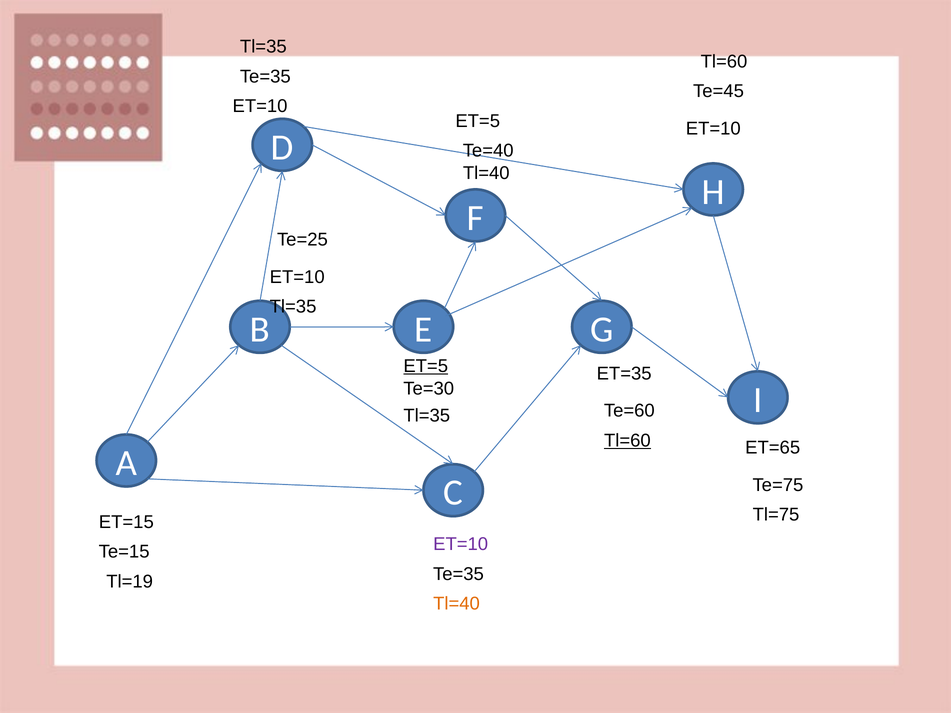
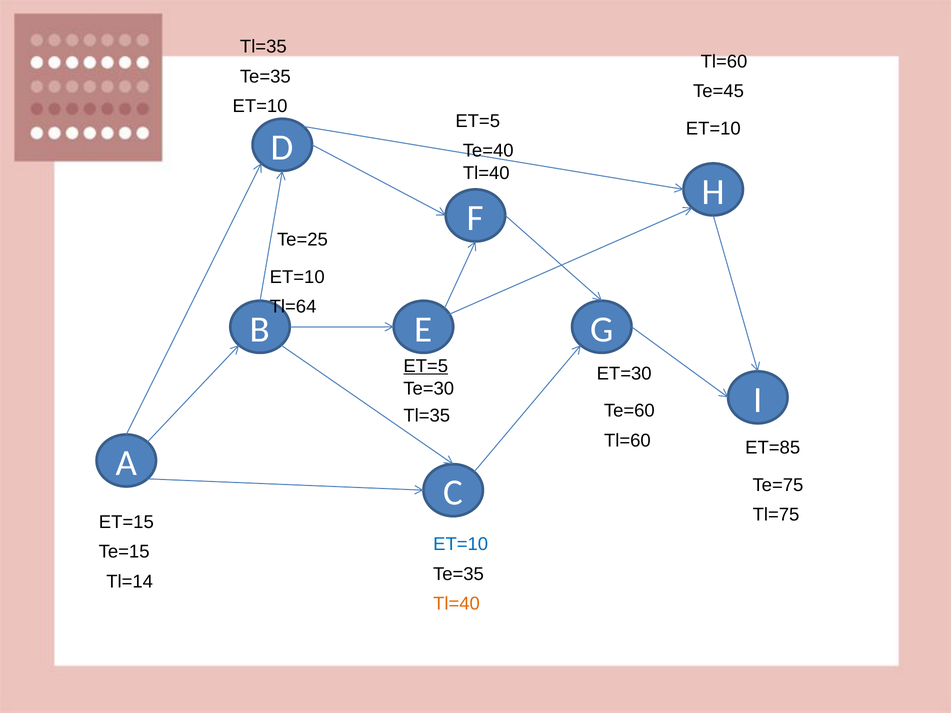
Tl=35: Tl=35 -> Tl=64 (293, 307)
ET=35: ET=35 -> ET=30 (624, 374)
Tl=60 underline: present -> none (627, 441)
ET=65: ET=65 -> ET=85 (773, 448)
ET=10 colour: purple -> blue (461, 545)
Tl=19: Tl=19 -> Tl=14 (130, 582)
